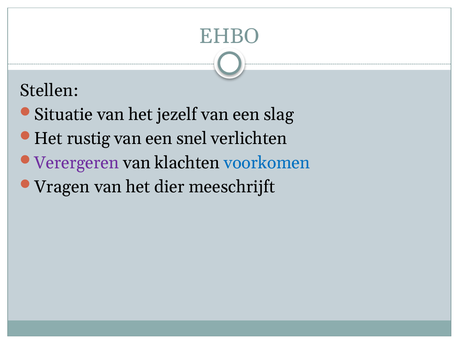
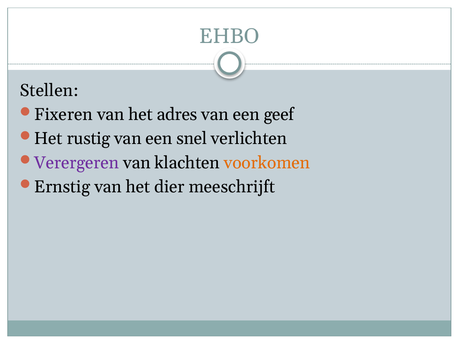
Situatie: Situatie -> Fixeren (63, 115)
jezelf: jezelf -> adres (177, 115)
slag: slag -> geef (279, 115)
voorkomen colour: blue -> orange (267, 163)
Vragen: Vragen -> Ernstig (62, 187)
